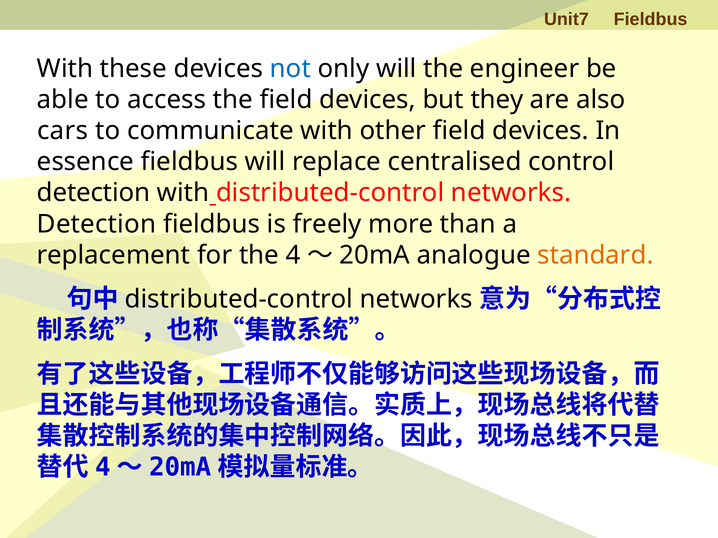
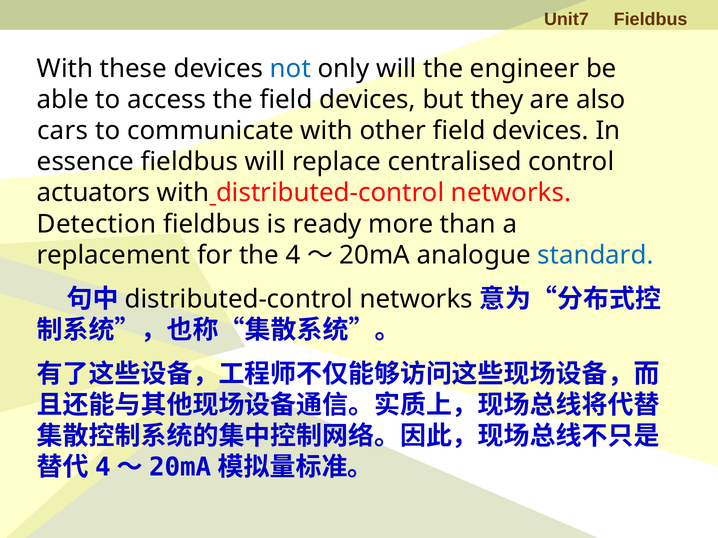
detection: detection -> actuators (94, 193)
freely: freely -> ready (327, 224)
standard colour: orange -> blue (595, 255)
